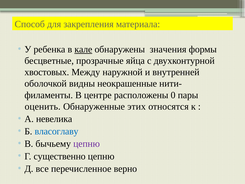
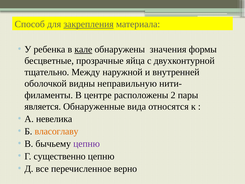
закрепления underline: none -> present (89, 24)
хвостовых: хвостовых -> тщательно (47, 72)
неокрашенные: неокрашенные -> неправильную (127, 84)
0: 0 -> 2 (173, 95)
оценить: оценить -> является (43, 106)
этих: этих -> вида (137, 106)
власоглаву colour: blue -> orange (57, 131)
